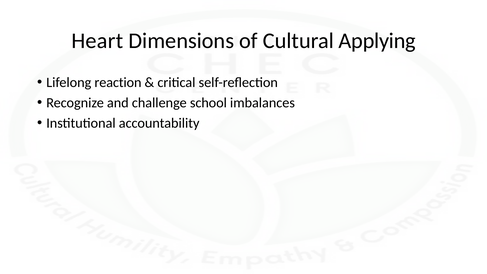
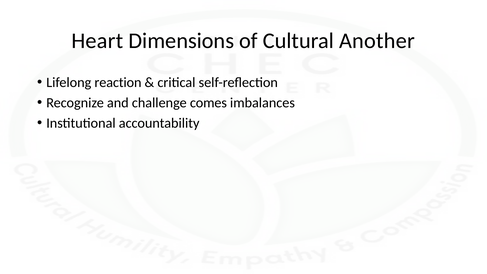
Applying: Applying -> Another (377, 41)
school: school -> comes (208, 103)
